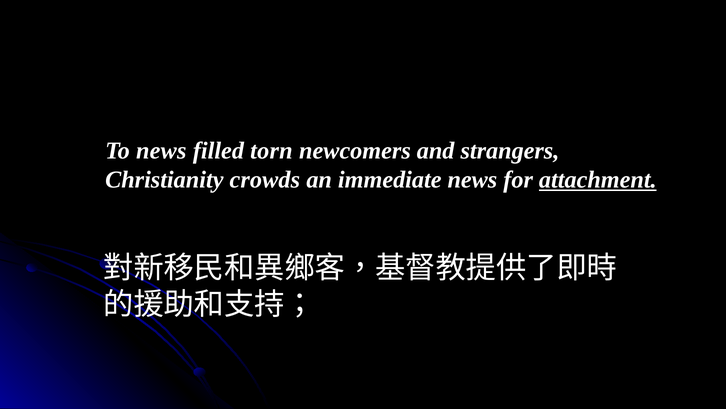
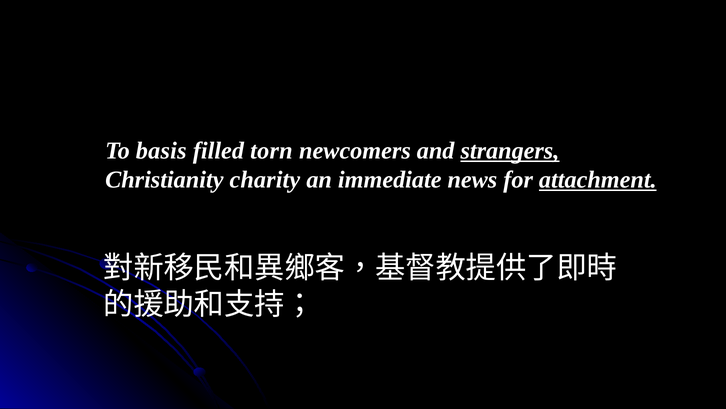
To news: news -> basis (161, 150)
strangers underline: none -> present (510, 150)
crowds: crowds -> charity (265, 179)
